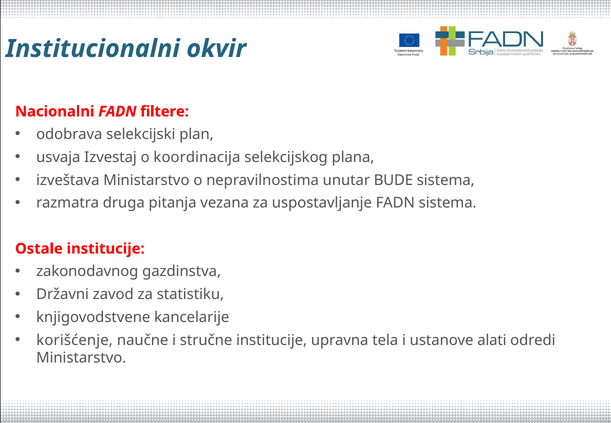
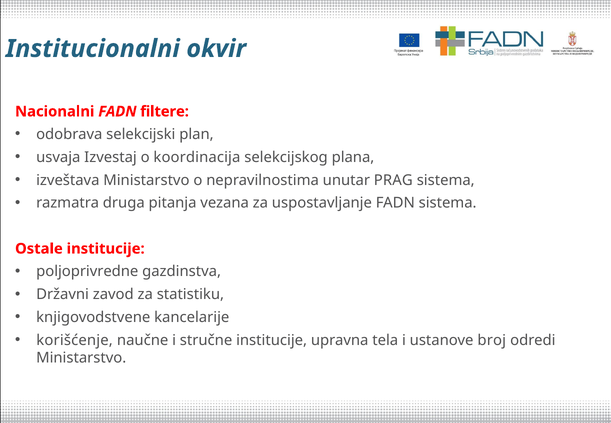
BUDE: BUDE -> PRAG (393, 180)
zakonodavnog: zakonodavnog -> poljoprivredne (87, 272)
alati: alati -> broj (492, 340)
